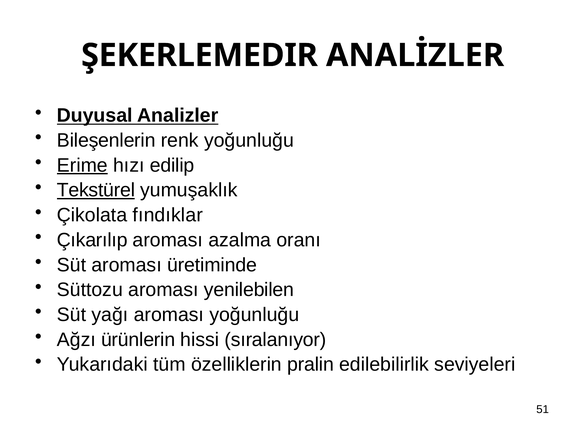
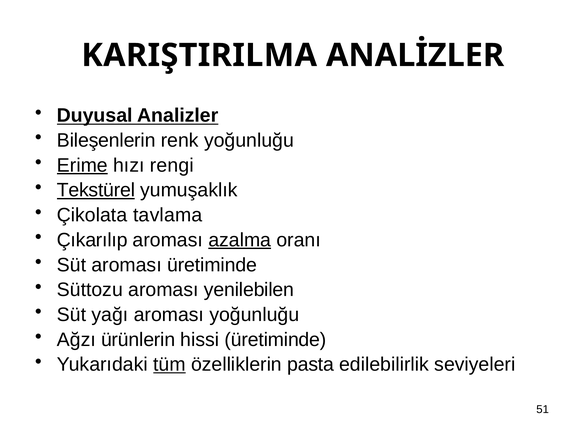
ŞEKERLEMEDIR: ŞEKERLEMEDIR -> KARIŞTIRILMA (199, 55)
edilip: edilip -> rengi (172, 165)
fındıklar: fındıklar -> tavlama (168, 215)
azalma underline: none -> present (240, 240)
hissi sıralanıyor: sıralanıyor -> üretiminde (275, 340)
tüm underline: none -> present (169, 365)
pralin: pralin -> pasta (311, 365)
